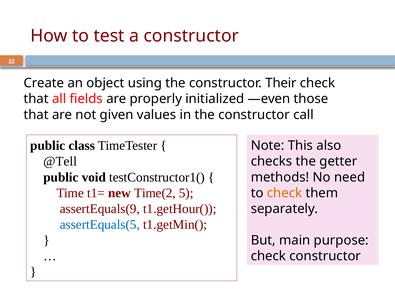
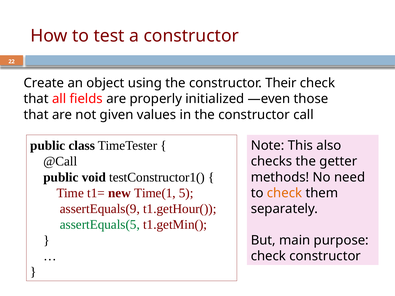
@Tell: @Tell -> @Call (60, 162)
Time(2: Time(2 -> Time(1 (155, 193)
assertEquals(5 colour: blue -> green (100, 225)
